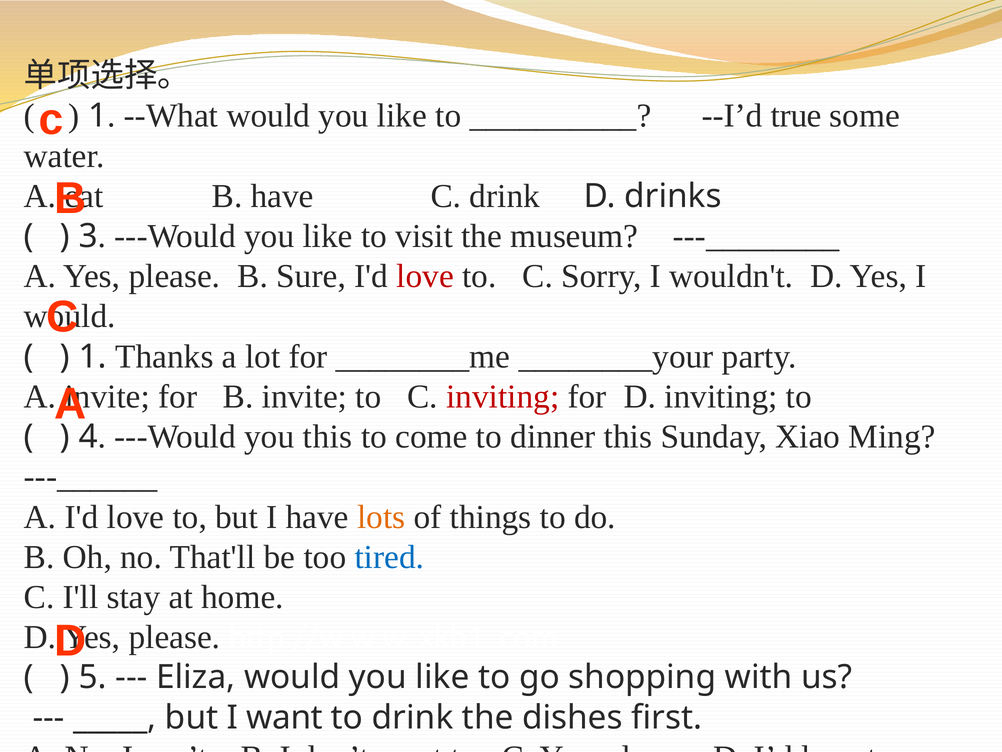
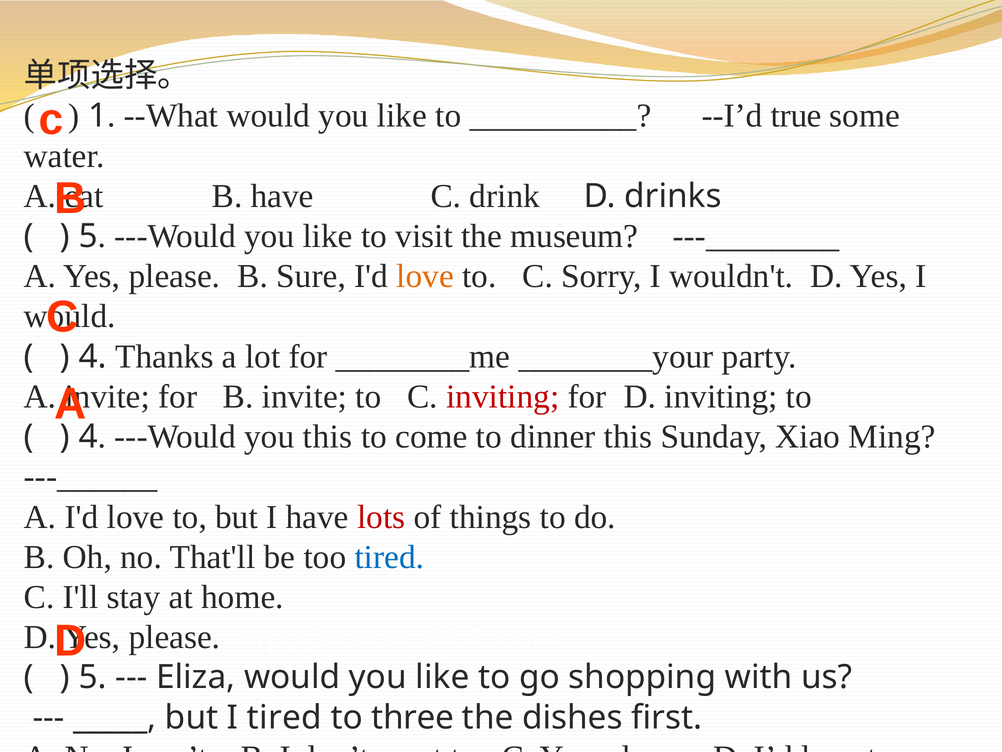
3: 3 -> 5 (88, 236)
love colour: red -> orange (425, 276)
1: 1 -> 4 (93, 356)
lots colour: orange -> red (381, 517)
I want: want -> tired (284, 717)
to drink: drink -> three (413, 717)
